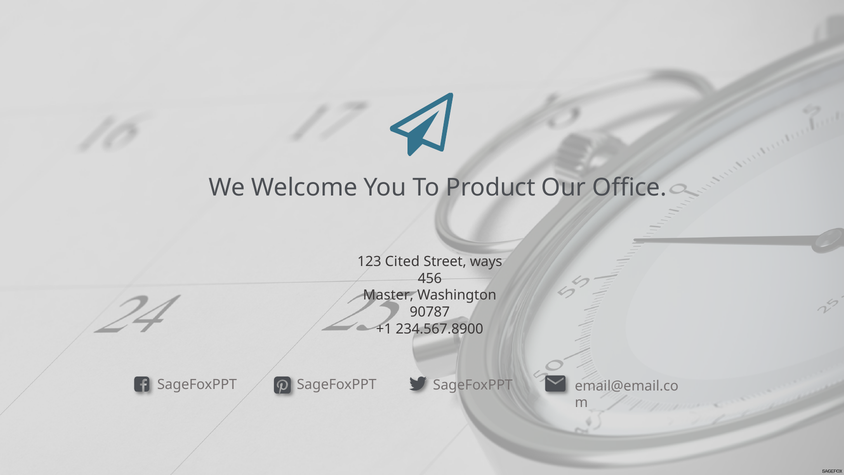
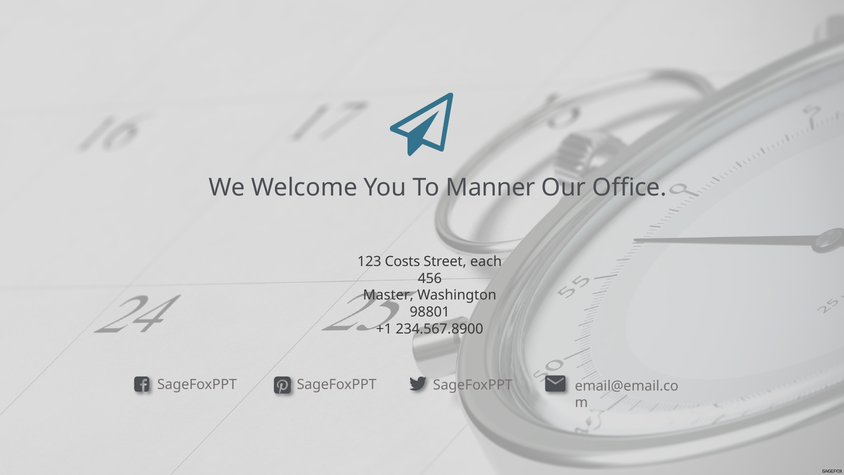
Product: Product -> Manner (491, 188)
Cited: Cited -> Costs (402, 261)
ways: ways -> each (486, 261)
90787: 90787 -> 98801 (430, 312)
